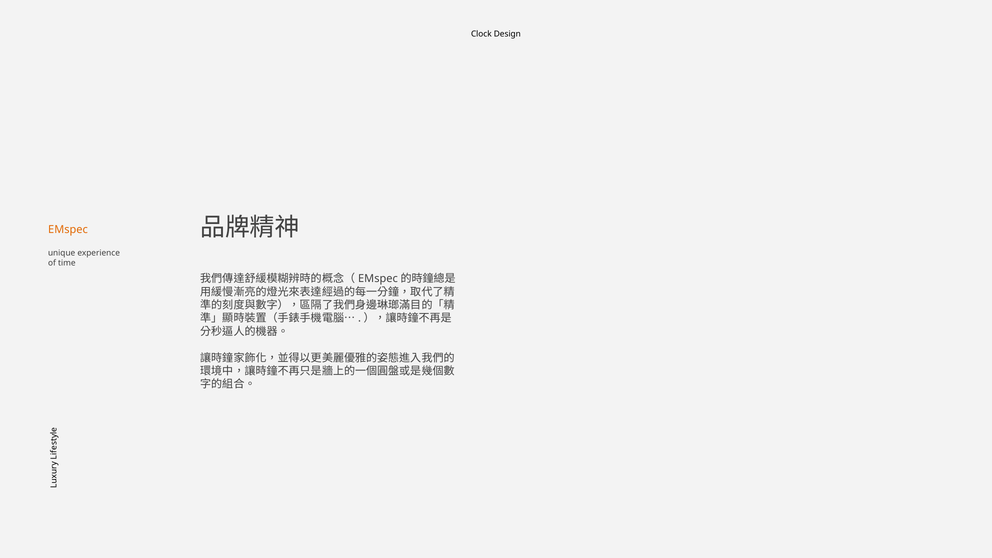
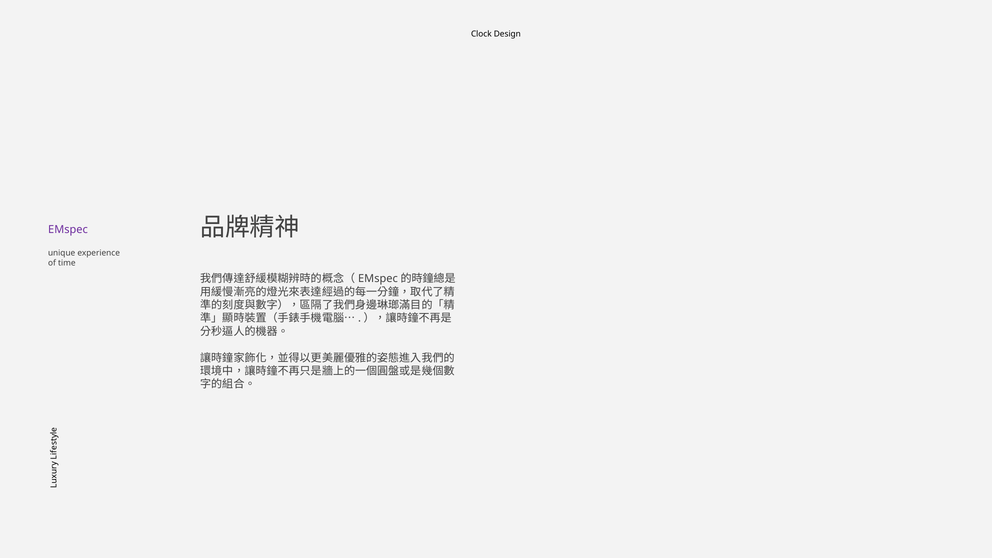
EMspec colour: orange -> purple (68, 230)
